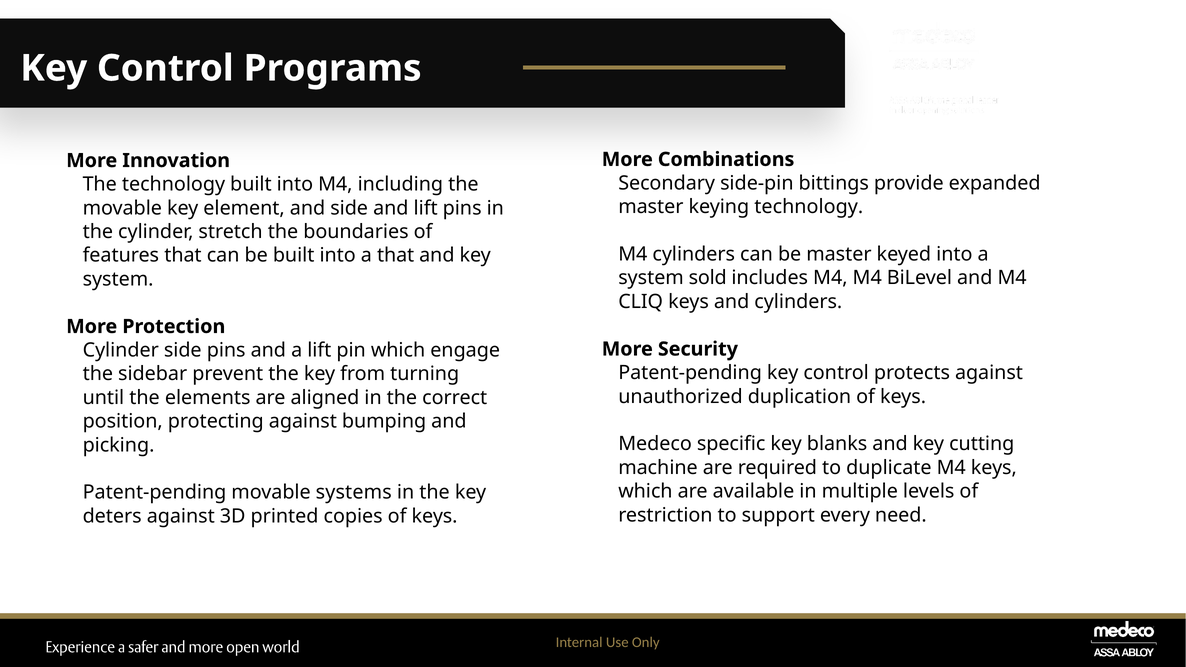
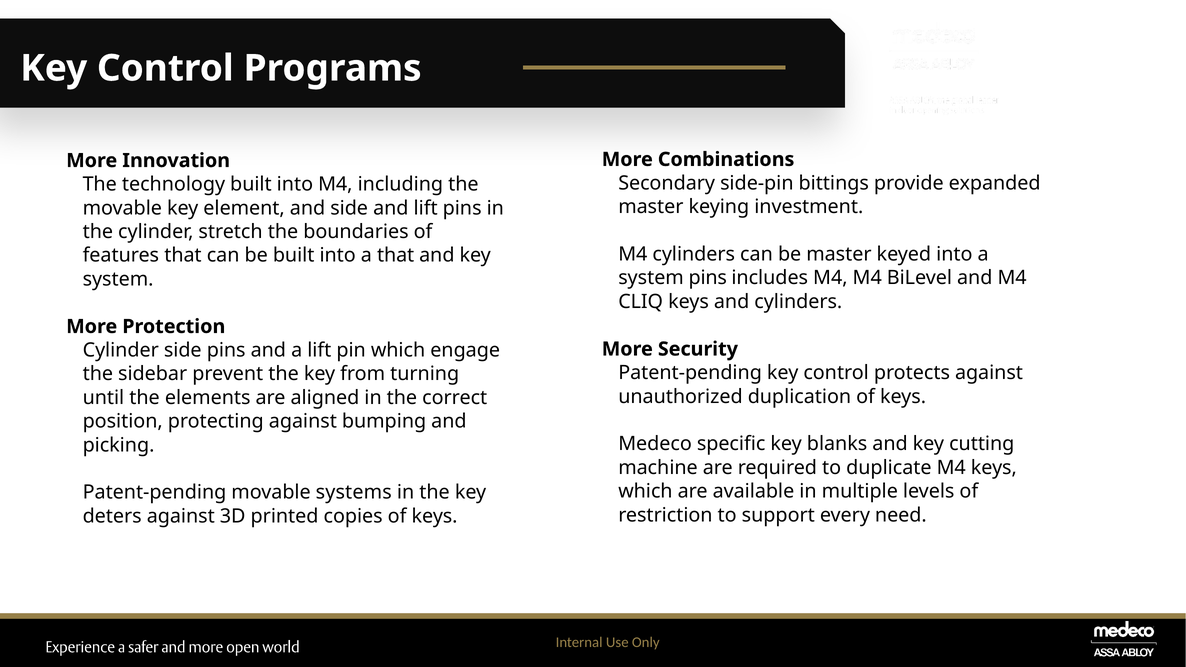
keying technology: technology -> investment (809, 207)
system sold: sold -> pins (708, 278)
